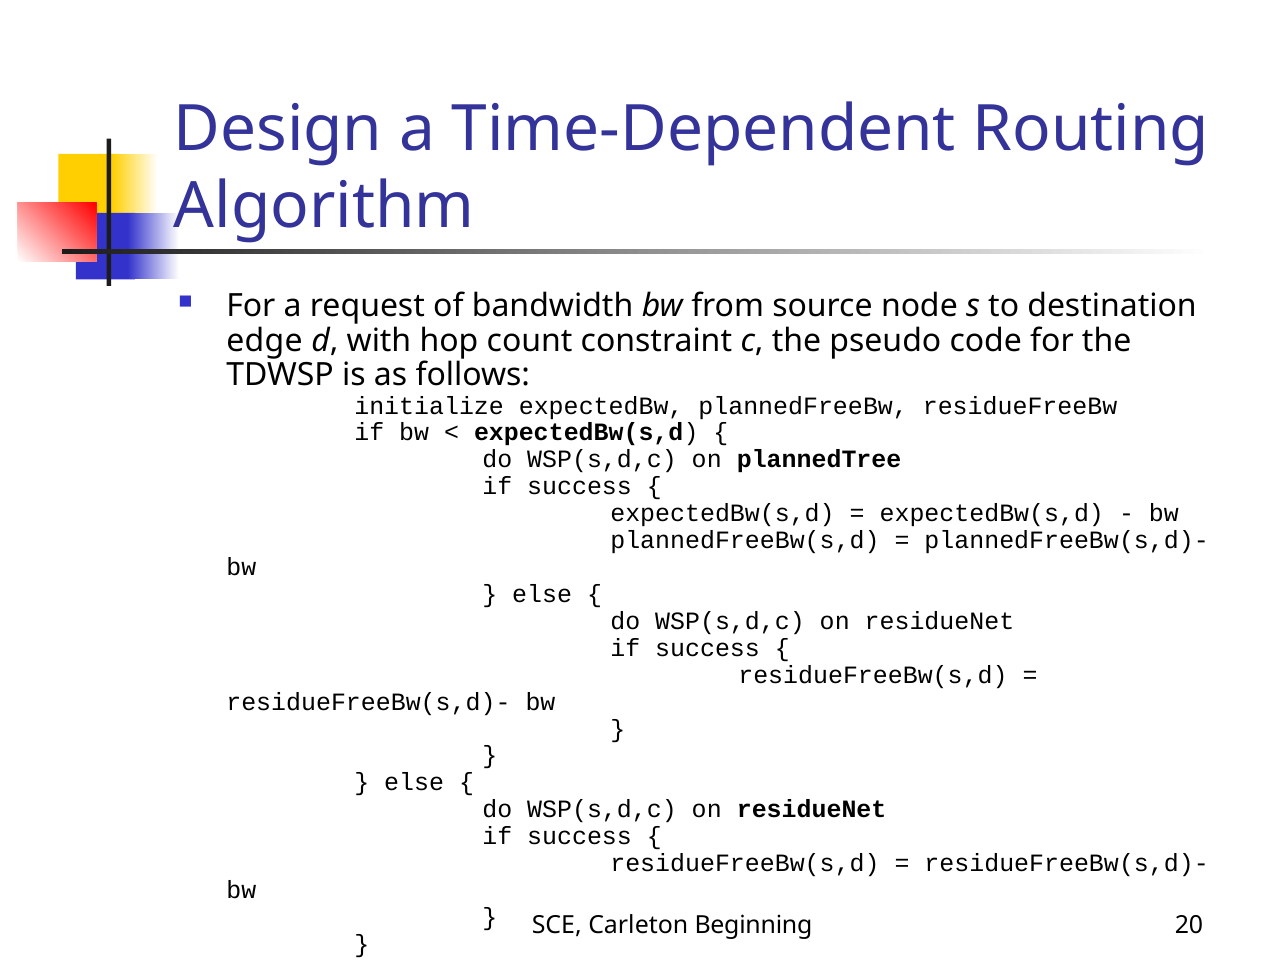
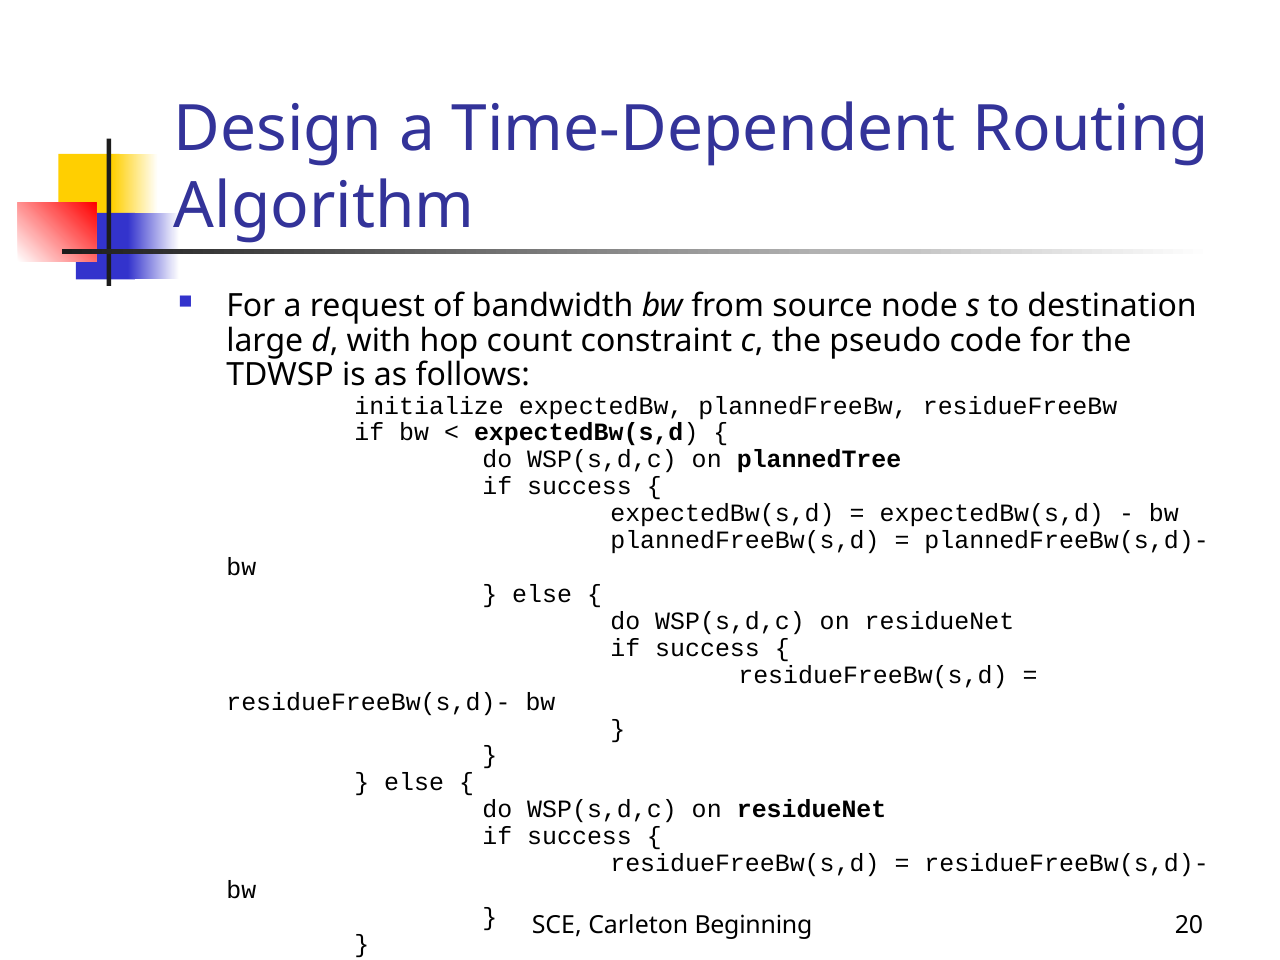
edge: edge -> large (265, 341)
